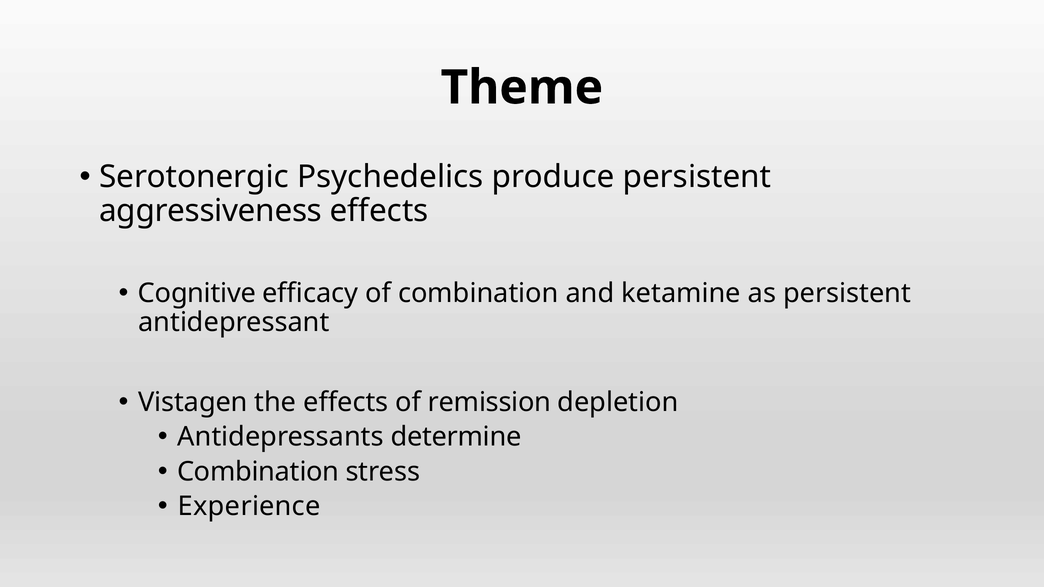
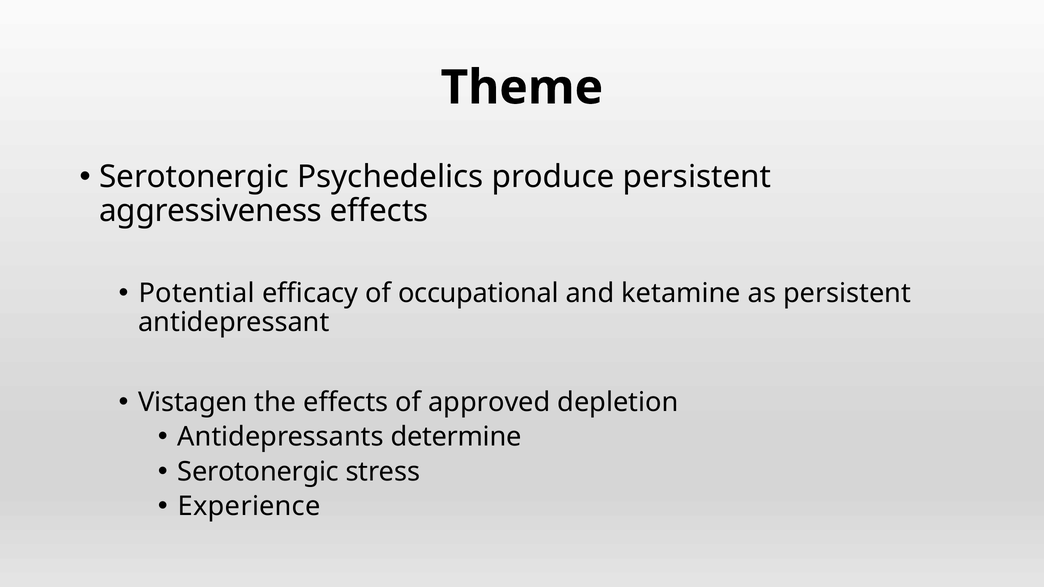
Cognitive: Cognitive -> Potential (197, 293)
of combination: combination -> occupational (478, 293)
remission: remission -> approved (489, 402)
Combination: Combination -> Serotonergic (258, 472)
